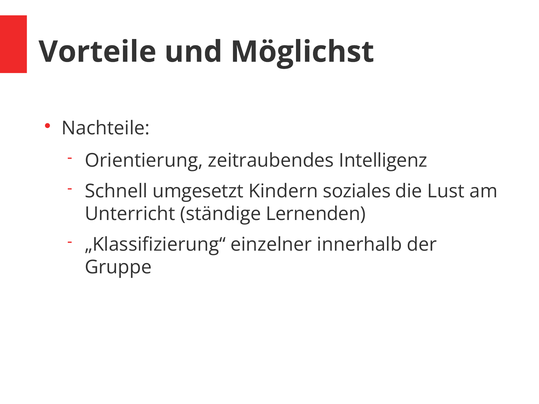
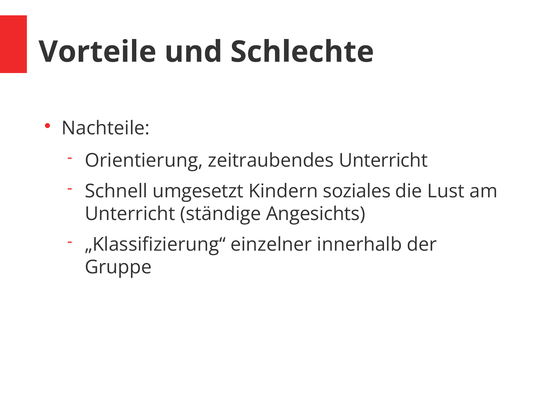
Möglichst: Möglichst -> Schlechte (302, 52)
zeitraubendes Intelligenz: Intelligenz -> Unterricht (383, 161)
Lernenden: Lernenden -> Angesichts (316, 214)
